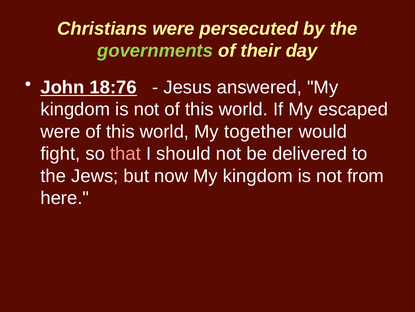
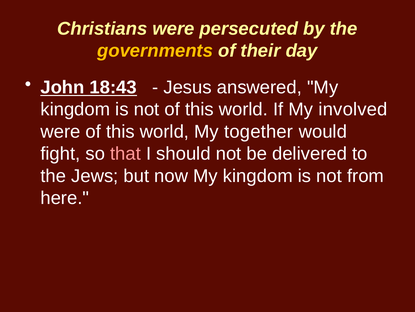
governments colour: light green -> yellow (155, 51)
18:76: 18:76 -> 18:43 (113, 87)
escaped: escaped -> involved (353, 109)
